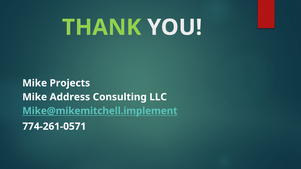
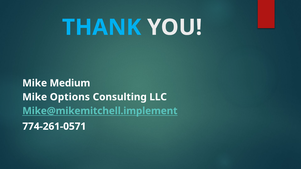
THANK colour: light green -> light blue (102, 27)
Projects: Projects -> Medium (70, 83)
Address: Address -> Options (70, 97)
